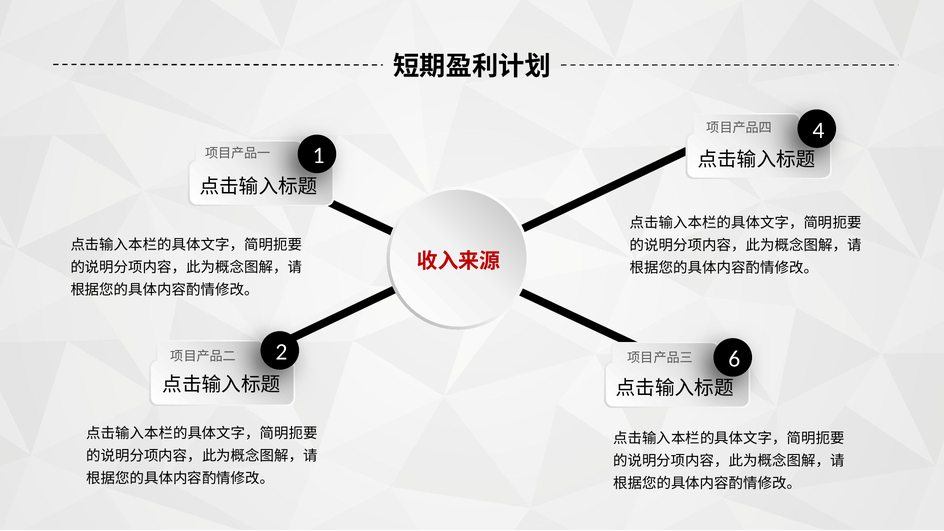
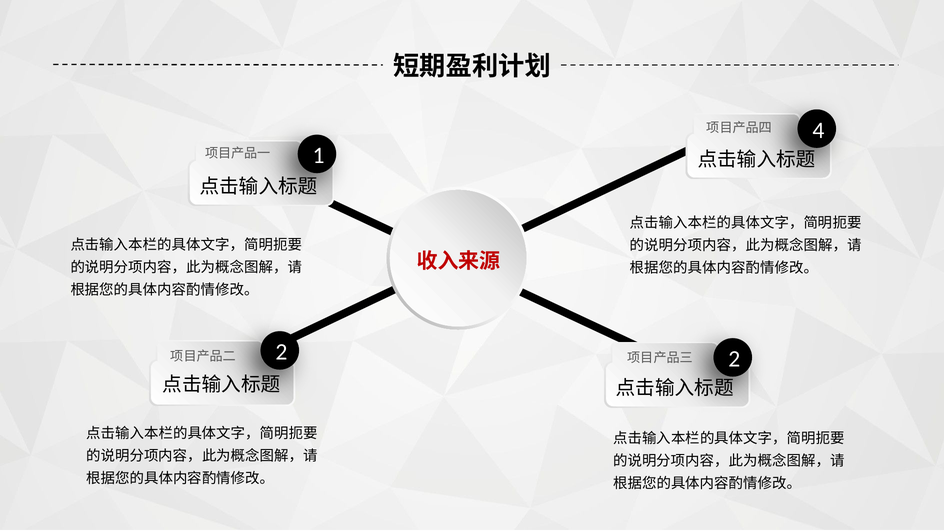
2 6: 6 -> 2 (734, 359)
